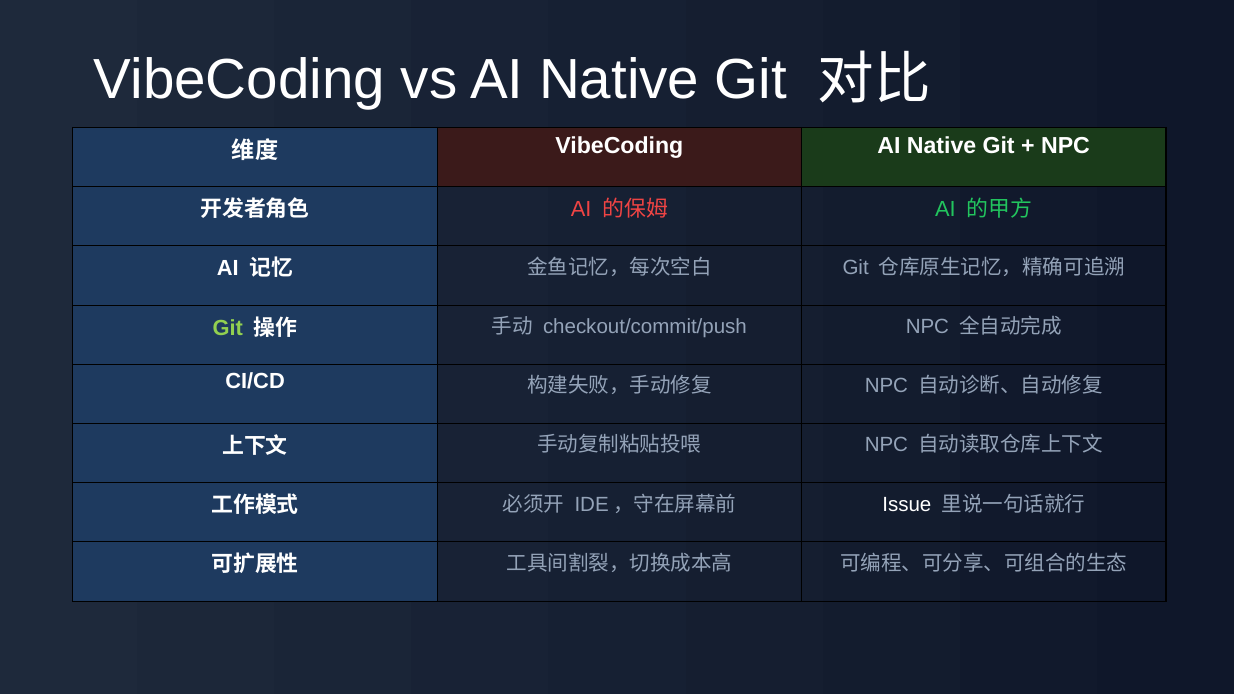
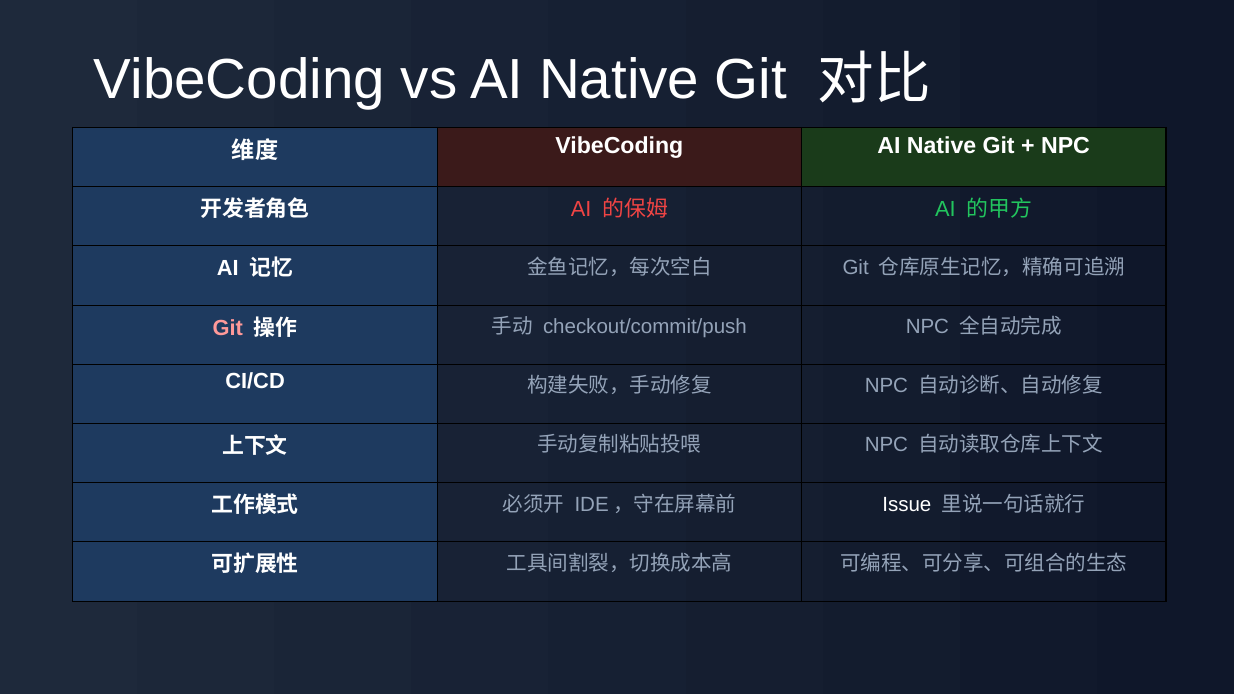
Git colour: light green -> pink (228, 328)
